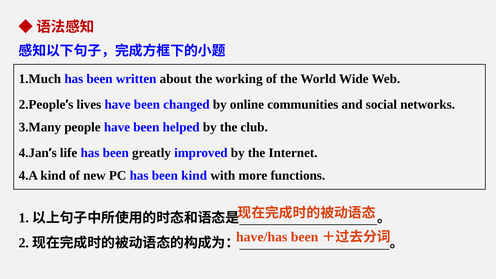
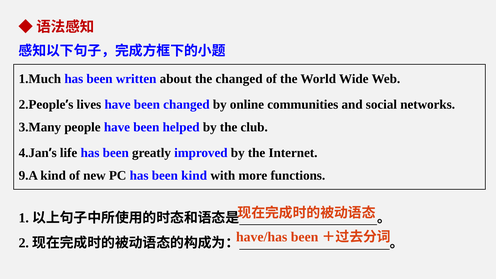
the working: working -> changed (239, 79)
4.A: 4.A -> 9.A (28, 176)
